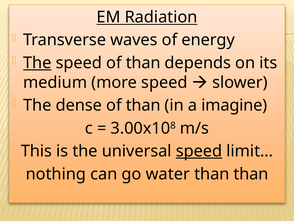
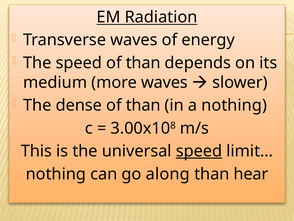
The underline: present -> none (37, 63)
more speed: speed -> waves (164, 82)
a imagine: imagine -> nothing (234, 105)
water: water -> along (168, 174)
than than: than -> hear (251, 174)
